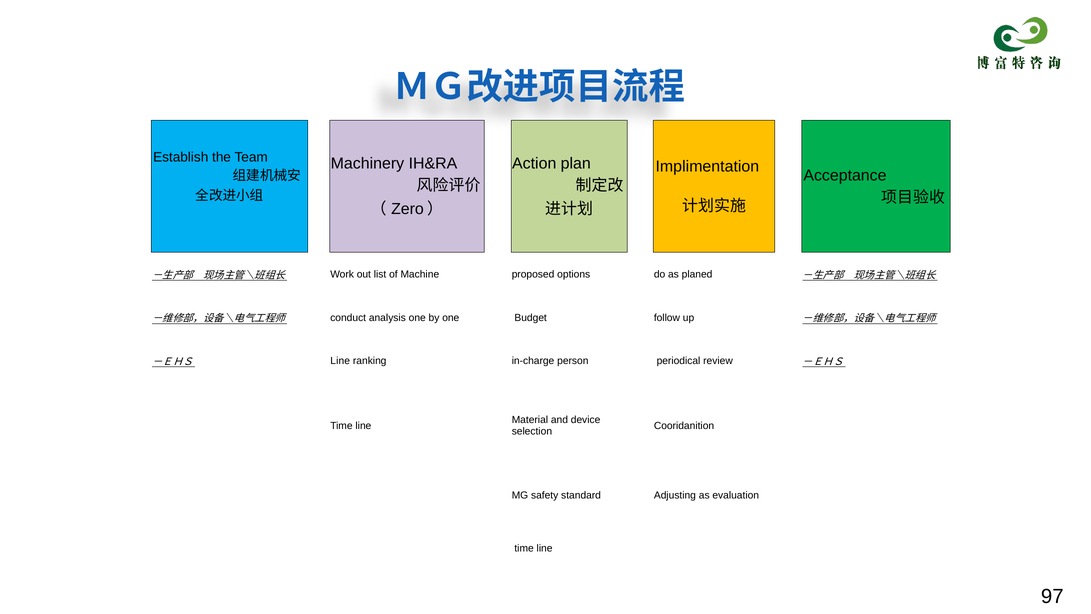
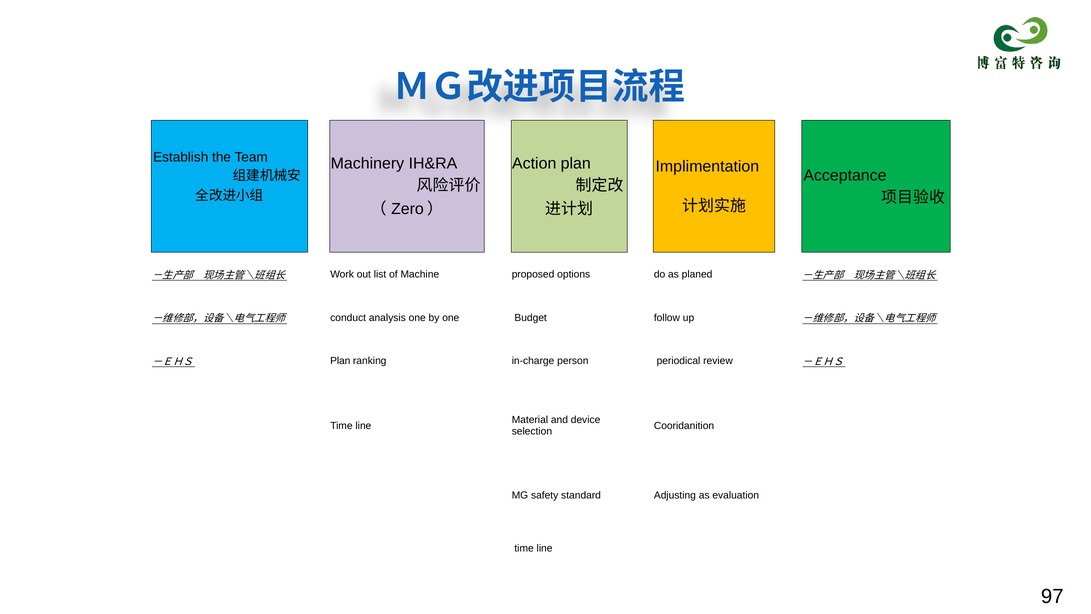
－ＥＨＳ Line: Line -> Plan (340, 361)
